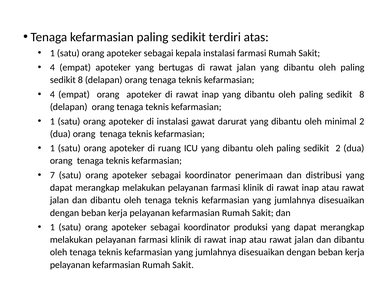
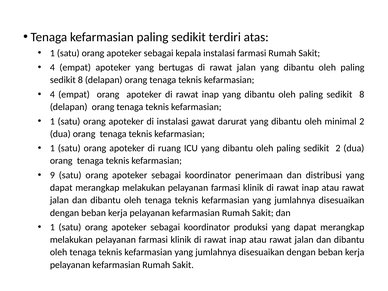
7: 7 -> 9 (52, 175)
